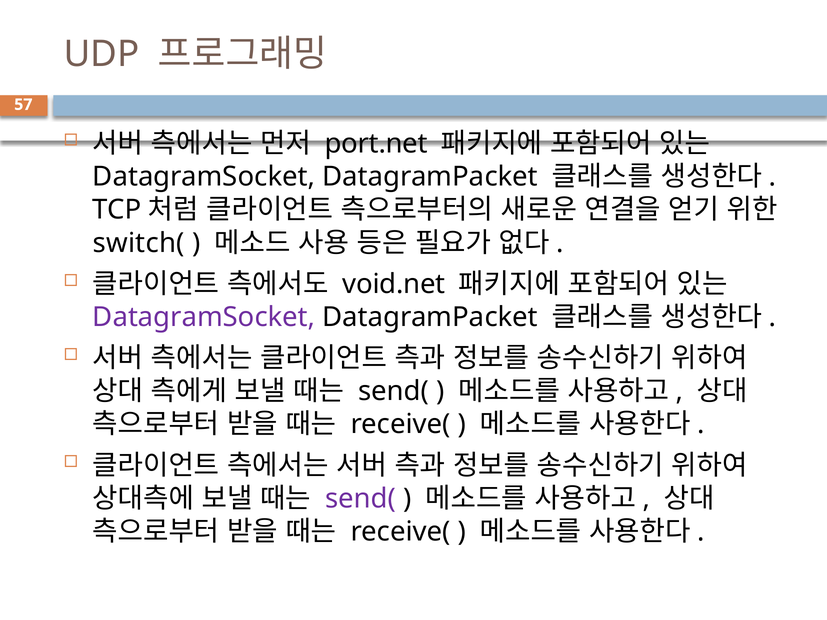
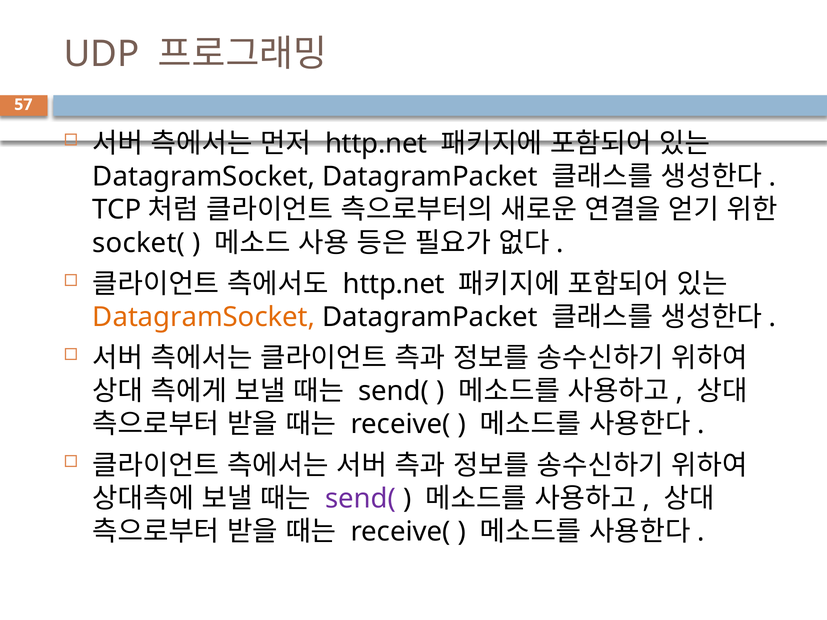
port.net: port.net -> http.net (376, 144)
switch(: switch( -> socket( (139, 243)
void.net: void.net -> http.net (394, 284)
DatagramSocket colour: purple -> orange (204, 317)
